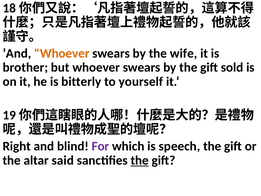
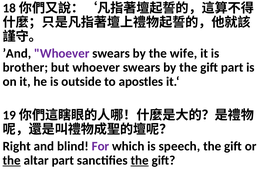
Whoever colour: orange -> purple (62, 53)
gift sold: sold -> part (232, 67)
bitterly: bitterly -> outside (81, 81)
yourself: yourself -> apostles (141, 81)
the underline: none -> present (12, 160)
altar said: said -> part (63, 160)
